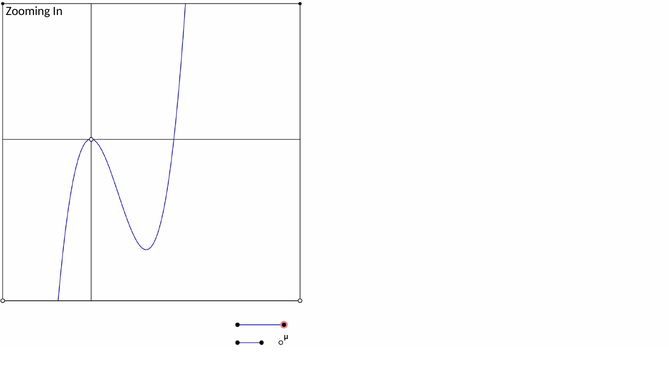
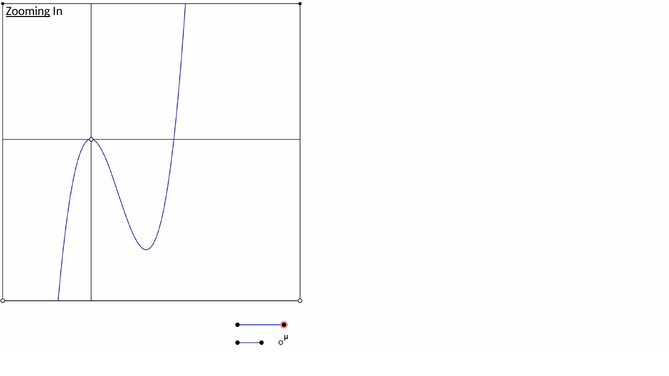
Zooming underline: none -> present (28, 11)
